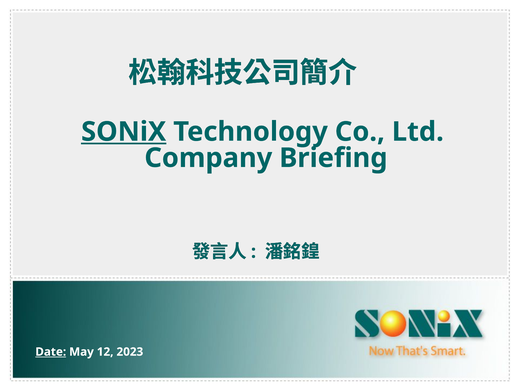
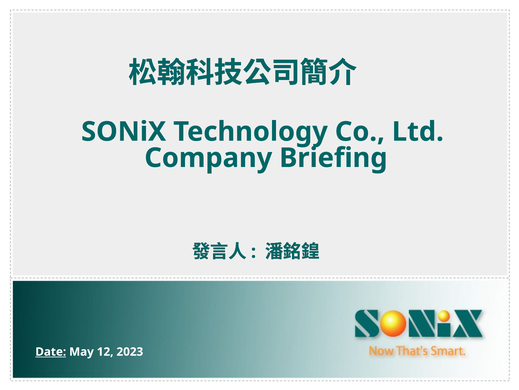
SONiX underline: present -> none (124, 131)
